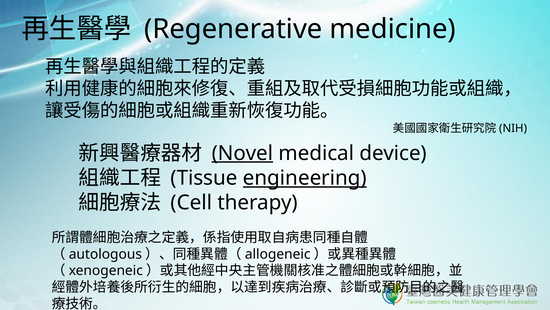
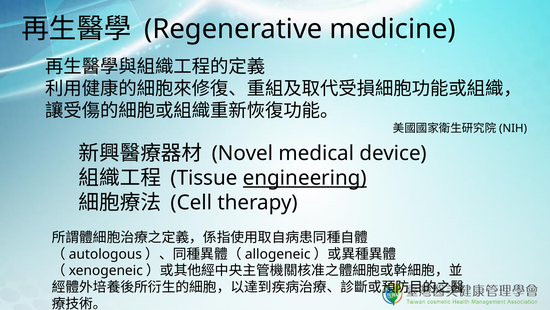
Novel underline: present -> none (242, 153)
